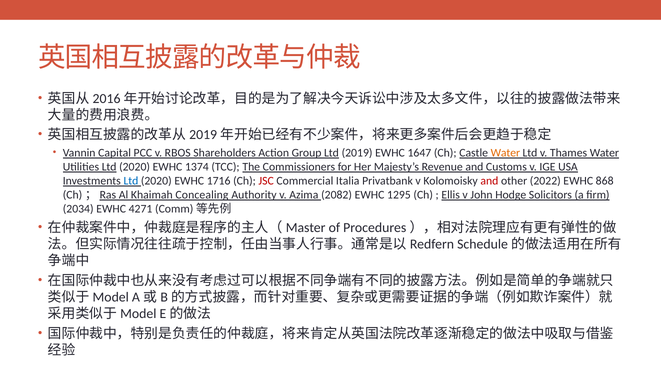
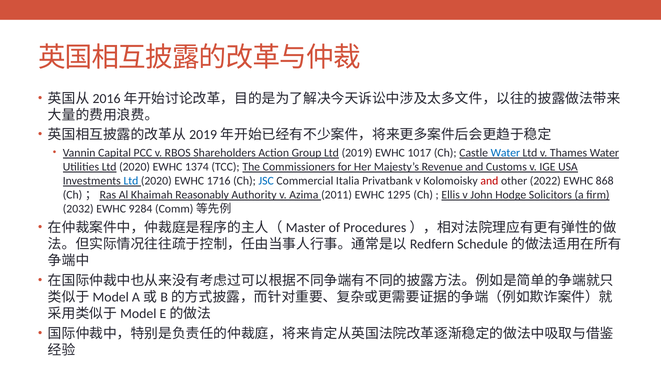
1647: 1647 -> 1017 (419, 153)
Water colour: orange -> blue (505, 153)
JSC colour: red -> blue (266, 181)
Concealing: Concealing -> Reasonably (202, 195)
2082: 2082 -> 2011 (337, 195)
2034: 2034 -> 2032 (78, 209)
4271: 4271 -> 9284 (141, 209)
